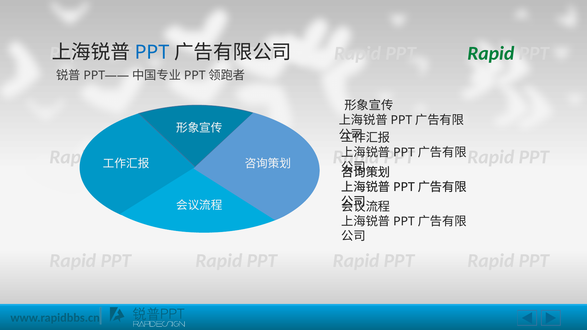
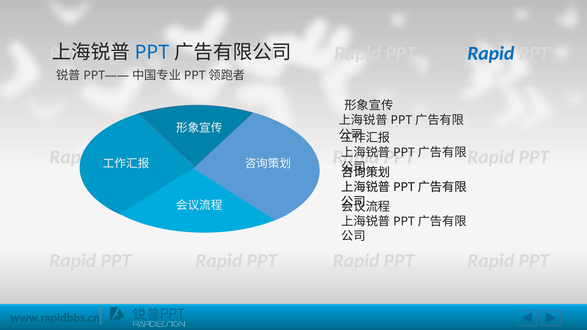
Rapid colour: green -> blue (491, 53)
